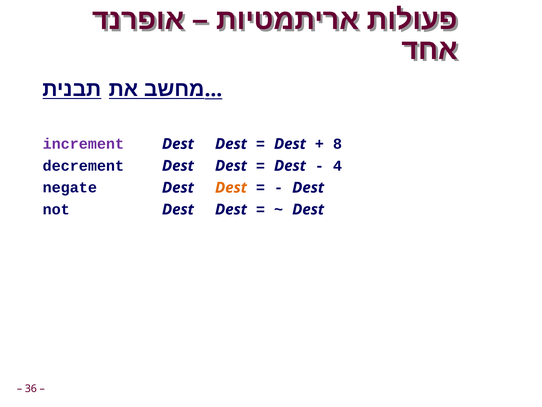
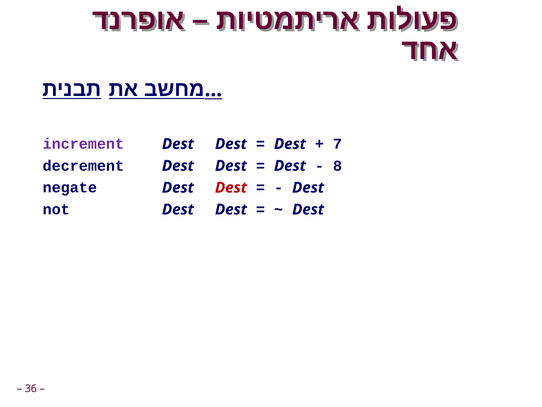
8: 8 -> 7 (338, 144)
4: 4 -> 8 (338, 166)
Dest colour: orange -> red (231, 187)
